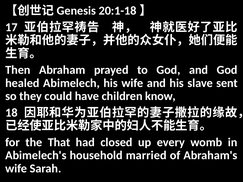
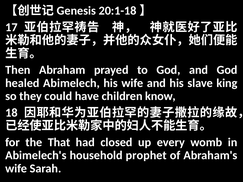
sent: sent -> king (227, 83)
married: married -> prophet (146, 156)
